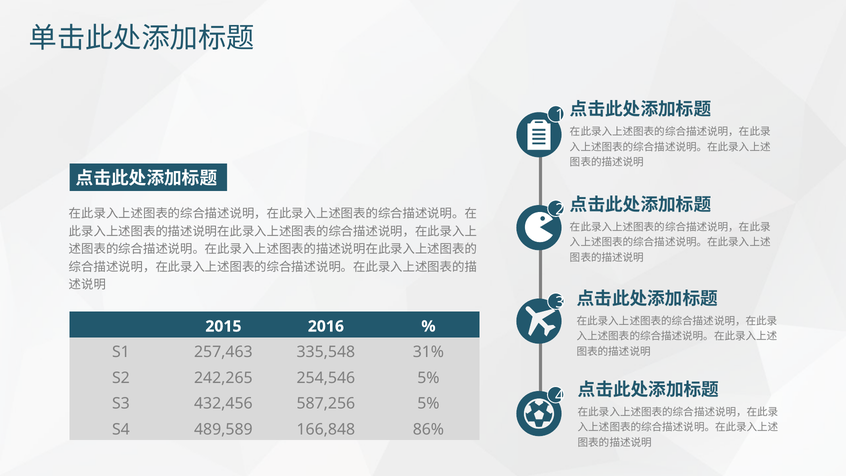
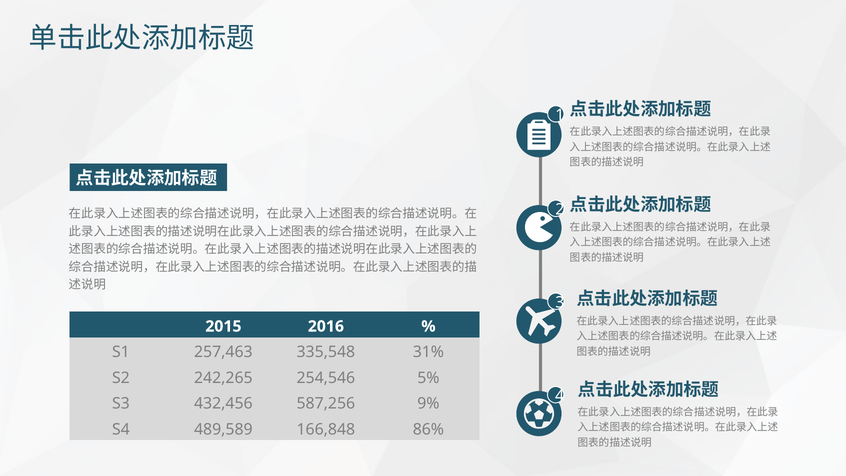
587,256 5%: 5% -> 9% (428, 403)
